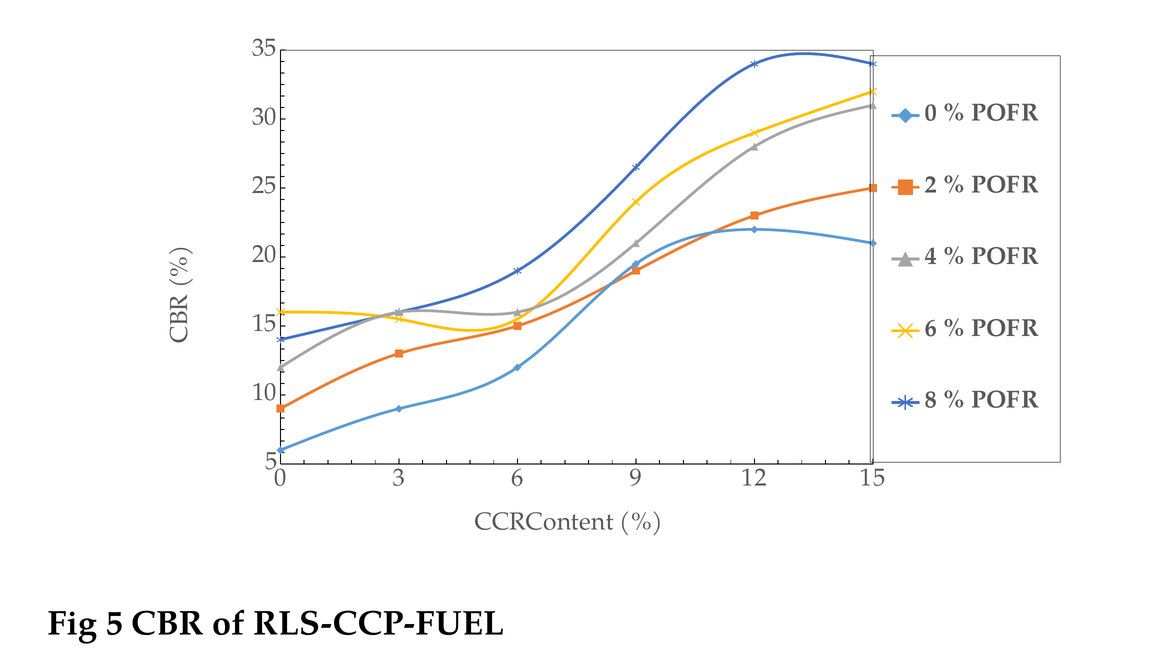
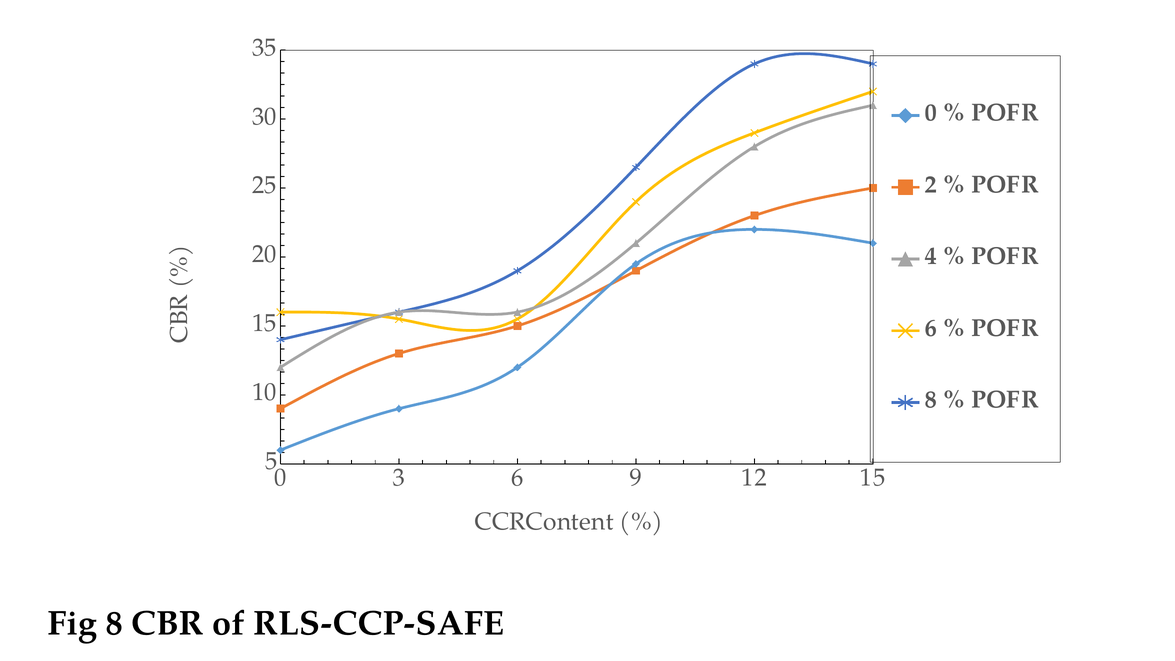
Fig 5: 5 -> 8 (114, 623)
RLS-CCP-FUEL: RLS-CCP-FUEL -> RLS-CCP-SAFE (379, 623)
